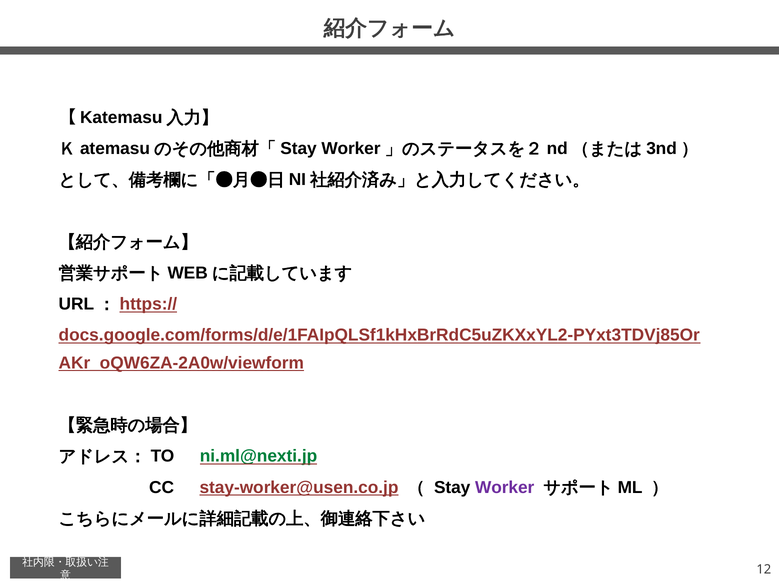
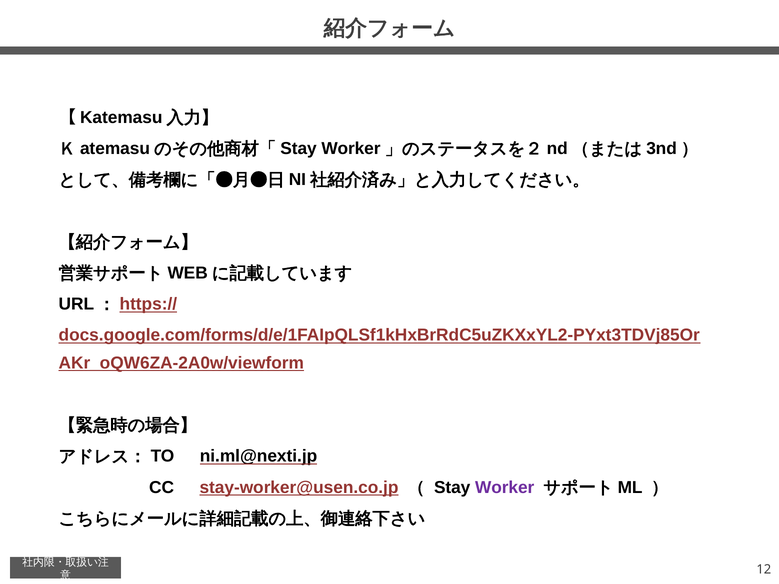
ni.ml@nexti.jp colour: green -> black (259, 456)
